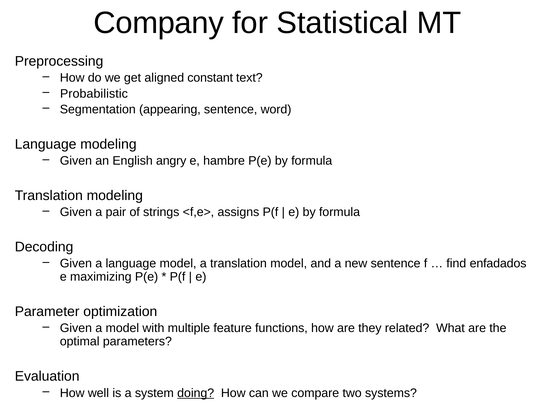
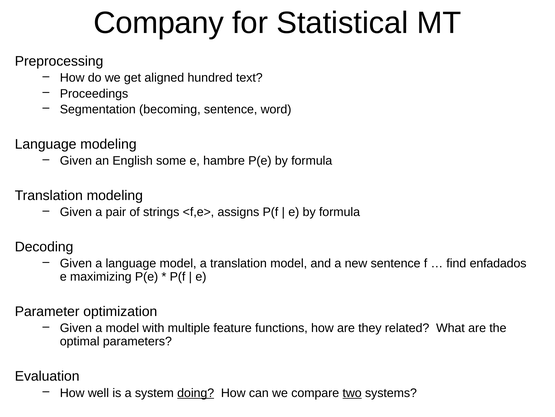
constant: constant -> hundred (210, 78)
Probabilistic: Probabilistic -> Proceedings (94, 93)
appearing: appearing -> becoming (170, 109)
angry: angry -> some (171, 161)
two underline: none -> present (352, 392)
